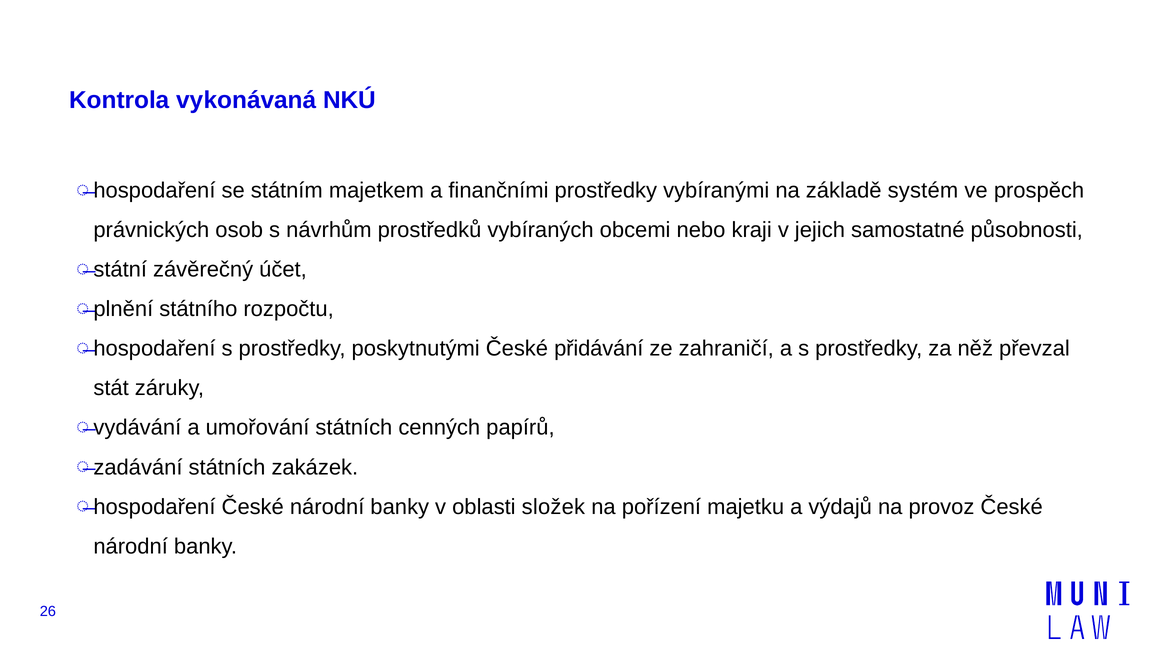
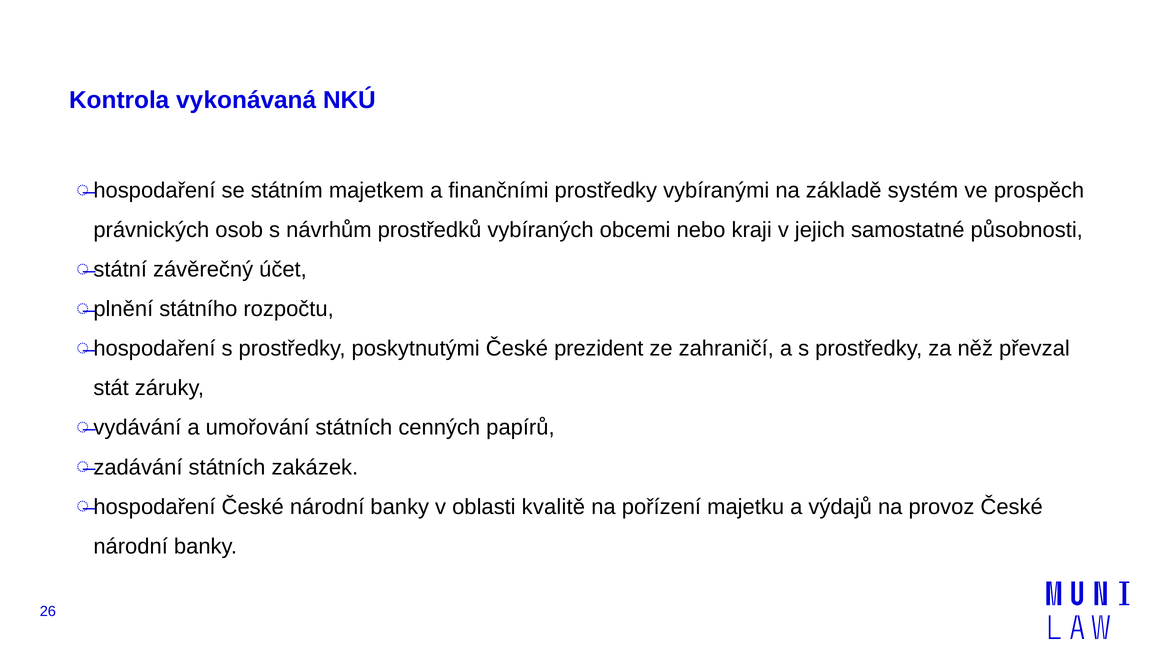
přidávání: přidávání -> prezident (599, 349)
složek: složek -> kvalitě (553, 507)
